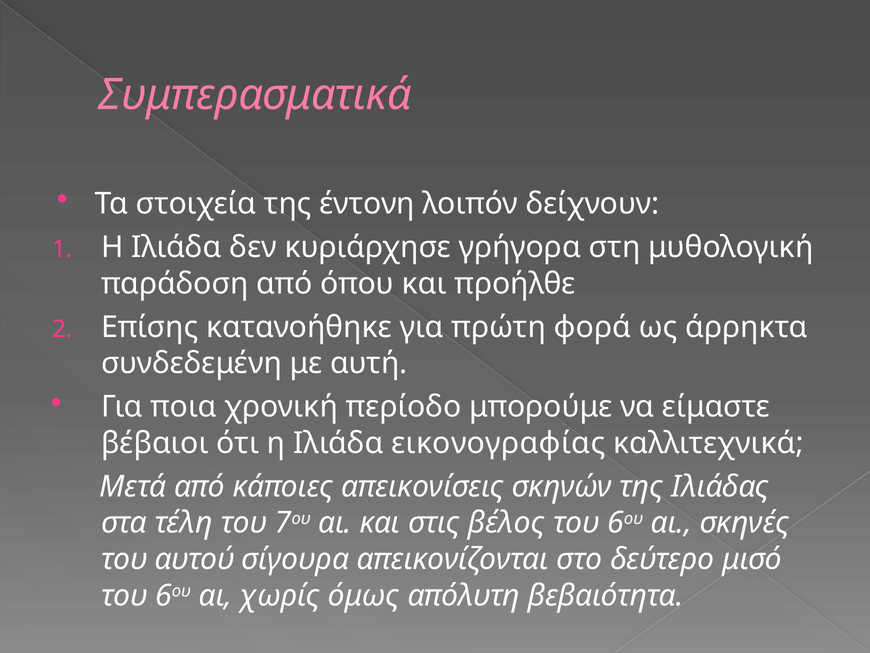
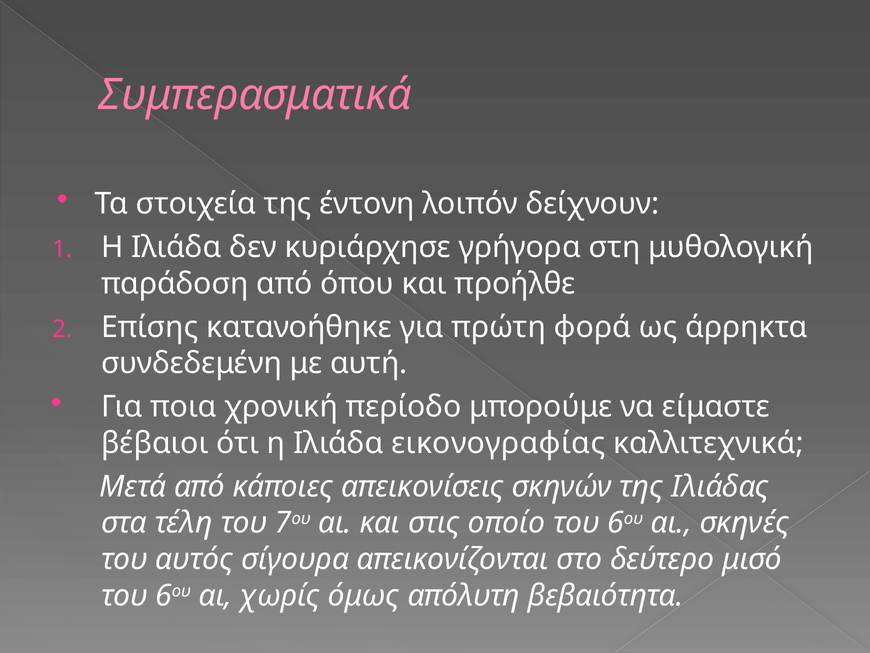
βέλος: βέλος -> οποίο (507, 523)
αυτού: αυτού -> αυτός (194, 559)
